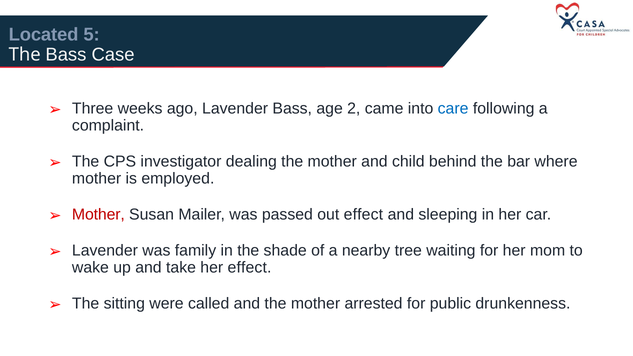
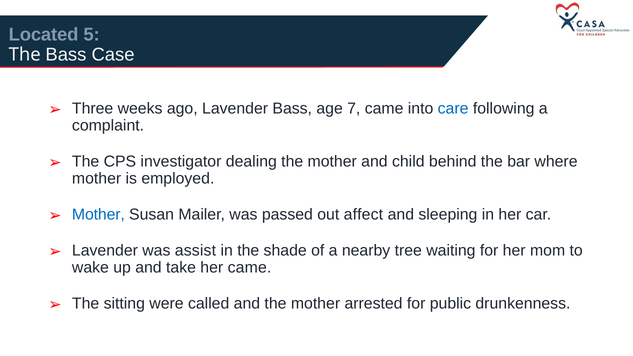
2: 2 -> 7 (354, 108)
Mother colour: red -> blue (98, 215)
out effect: effect -> affect (363, 215)
family: family -> assist (195, 250)
her effect: effect -> came (249, 268)
